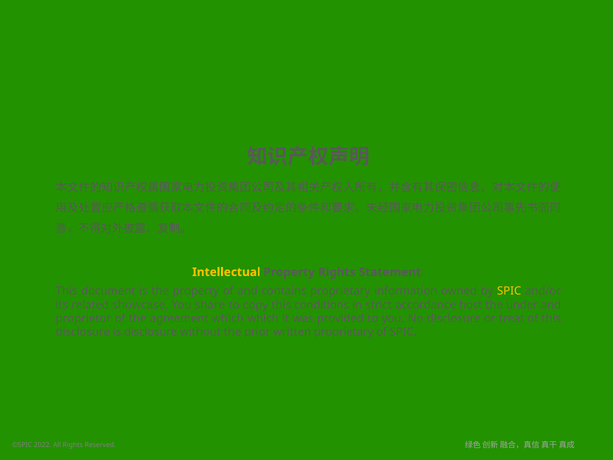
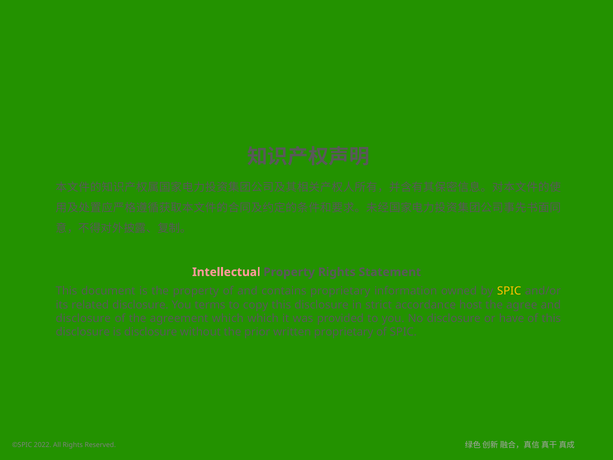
Intellectual colour: yellow -> pink (226, 272)
related showcase: showcase -> disclosure (140, 305)
share: share -> terms (210, 305)
conditions: conditions -> disclosure (322, 305)
under: under -> agree (522, 305)
proprietor: proprietor -> disclosure (83, 318)
treat: treat -> have (512, 318)
